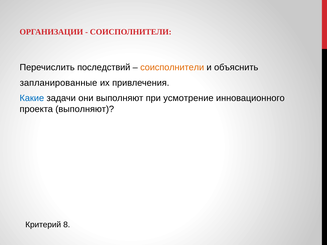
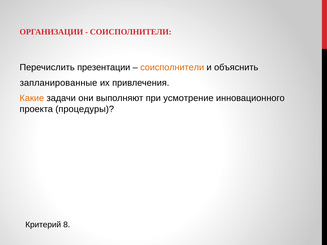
последствий: последствий -> презентации (104, 67)
Какие colour: blue -> orange (32, 98)
проекта выполняют: выполняют -> процедуры (85, 109)
